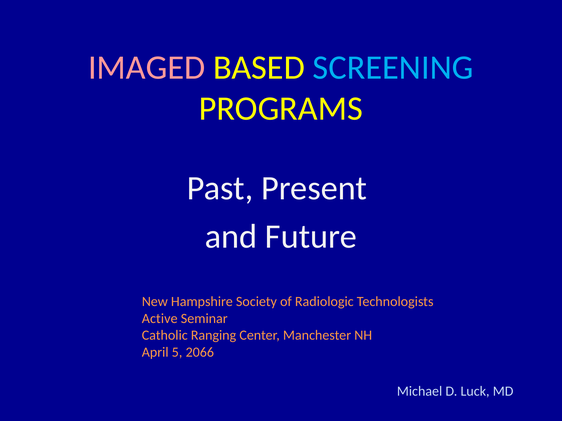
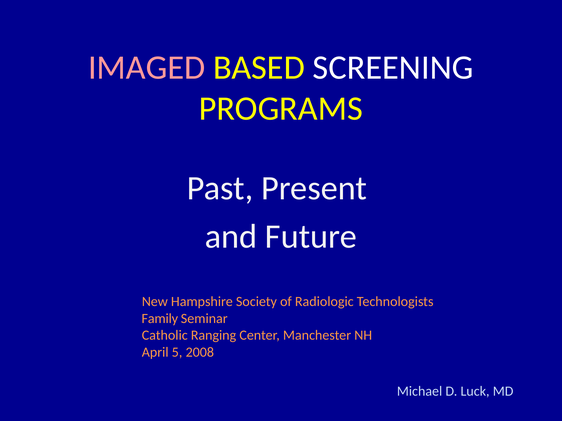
SCREENING colour: light blue -> white (393, 68)
Active: Active -> Family (160, 319)
2066: 2066 -> 2008 (200, 353)
